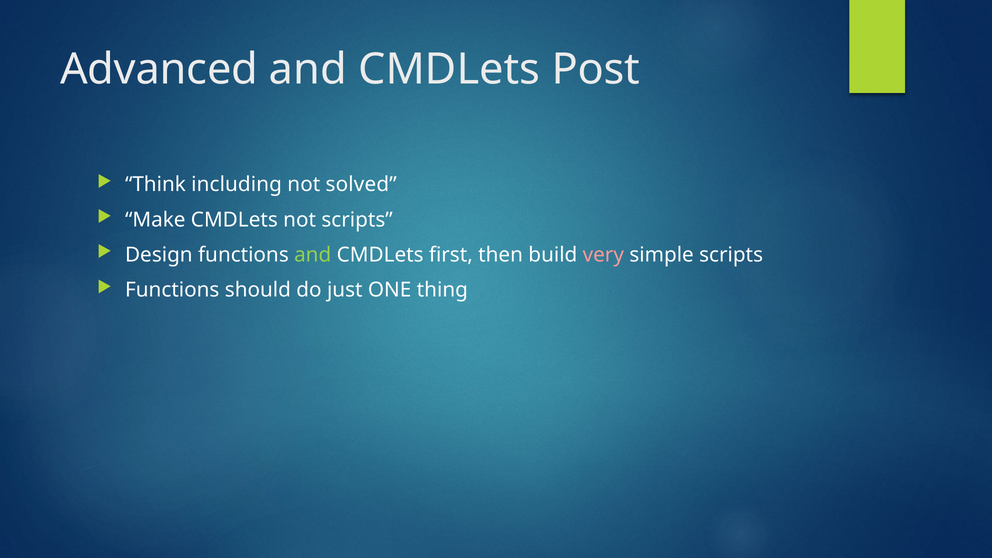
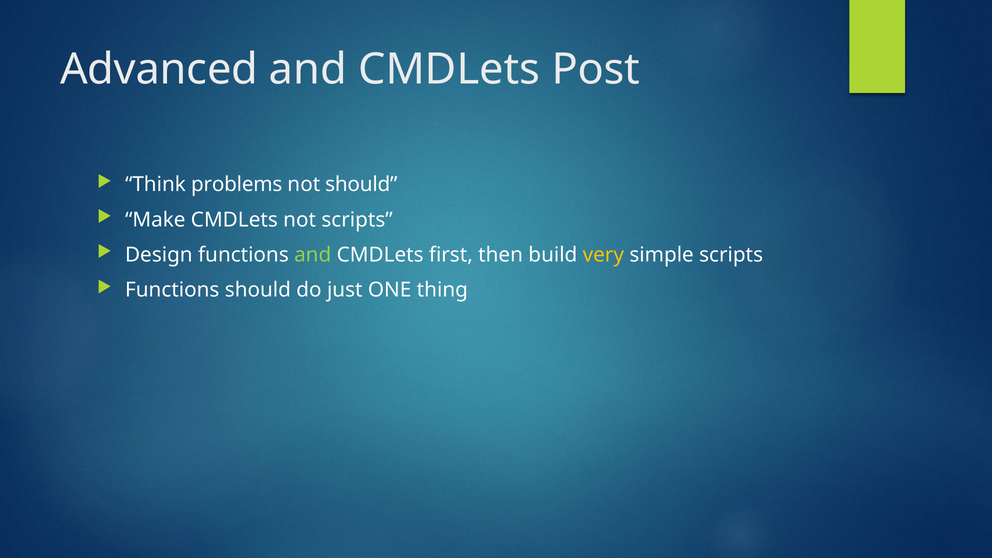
including: including -> problems (237, 185)
not solved: solved -> should (361, 185)
very colour: pink -> yellow (603, 255)
